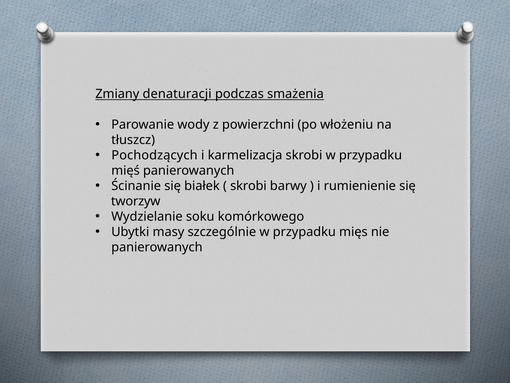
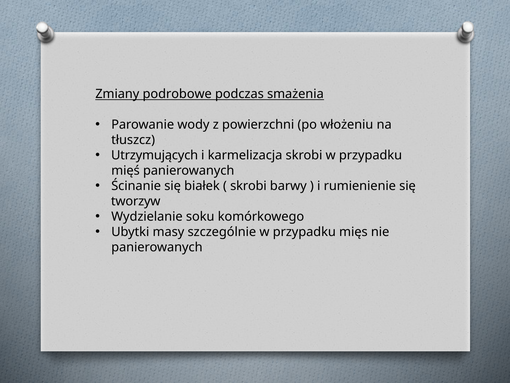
denaturacji: denaturacji -> podrobowe (177, 94)
Pochodzących: Pochodzących -> Utrzymujących (155, 155)
